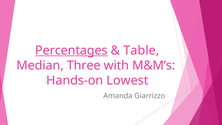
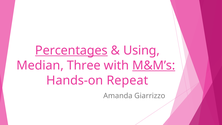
Table: Table -> Using (141, 50)
M&M’s underline: none -> present (154, 65)
Lowest: Lowest -> Repeat (127, 80)
